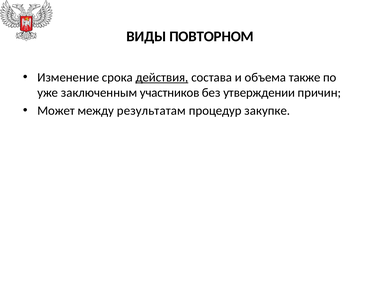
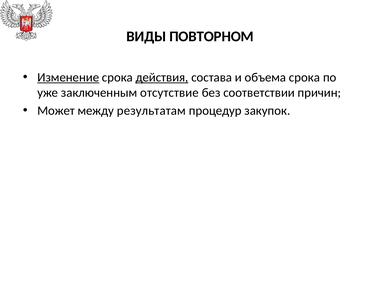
Изменение underline: none -> present (68, 77)
объема также: также -> срока (305, 77)
участников: участников -> отсутствие (170, 93)
утверждении: утверждении -> соответствии (259, 93)
закупке: закупке -> закупок (267, 111)
